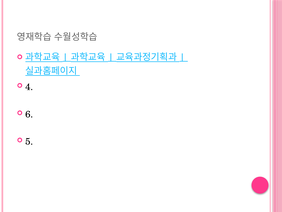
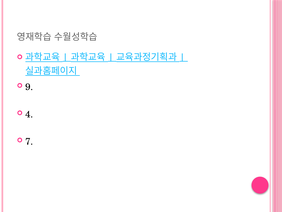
4: 4 -> 9 (29, 87)
6: 6 -> 4 (29, 114)
5: 5 -> 7 (29, 141)
